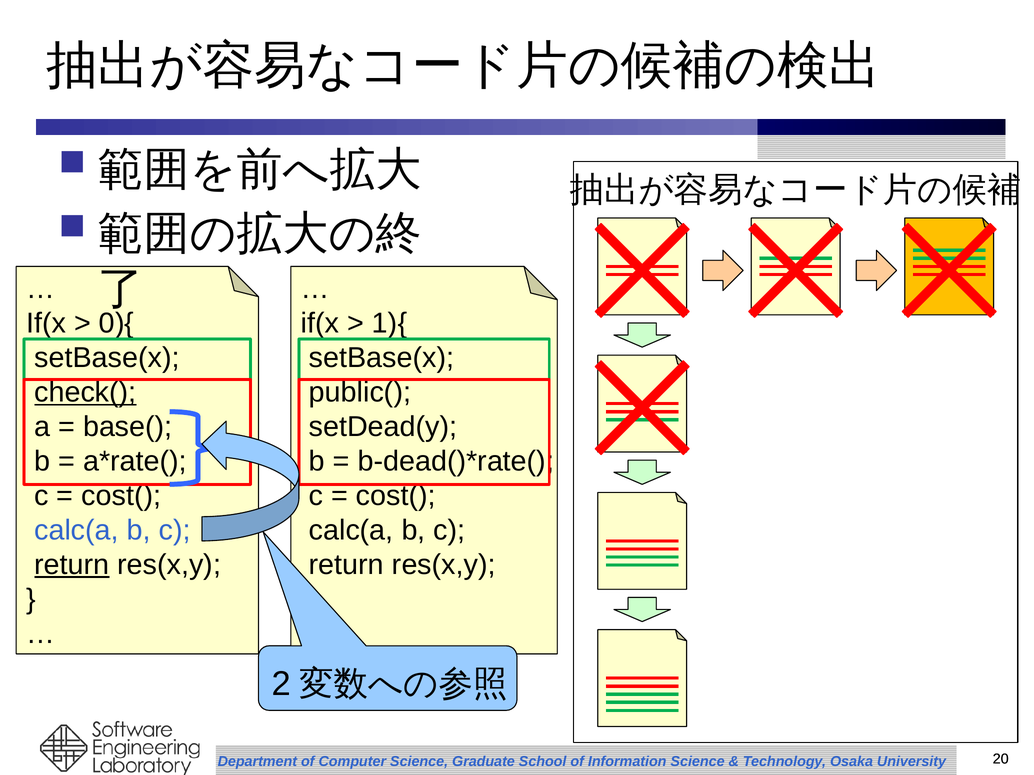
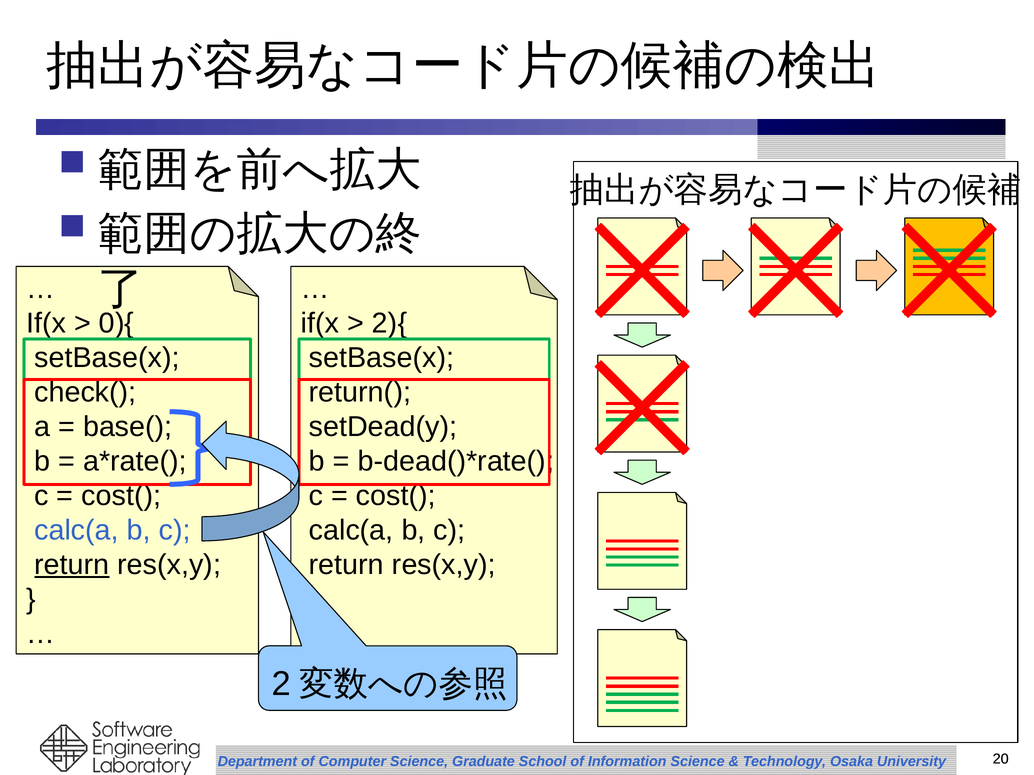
1){: 1){ -> 2){ (390, 324)
check( underline: present -> none (85, 393)
public(: public( -> return( (360, 393)
